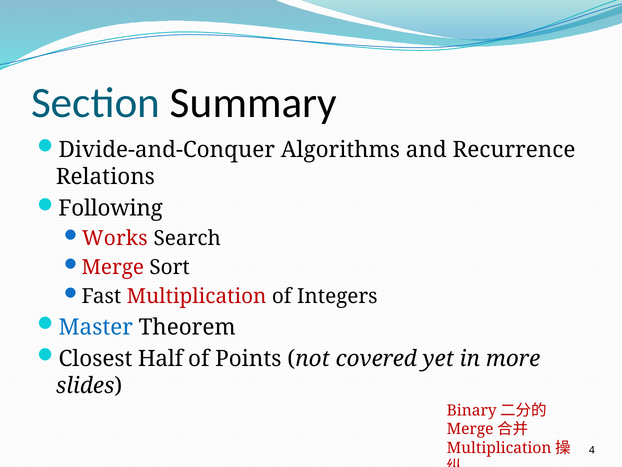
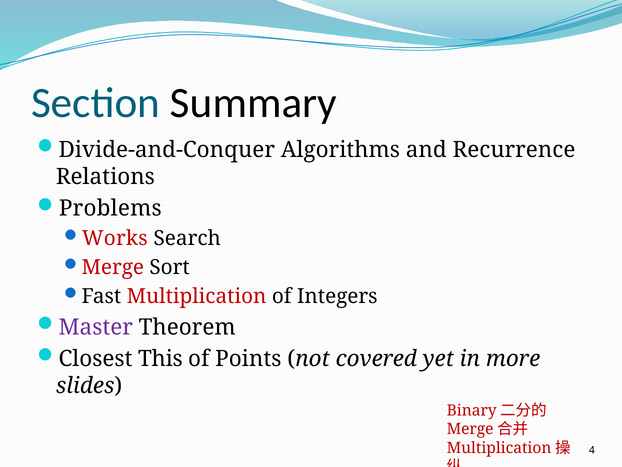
Following: Following -> Problems (110, 208)
Master colour: blue -> purple (96, 327)
Half: Half -> This (160, 358)
